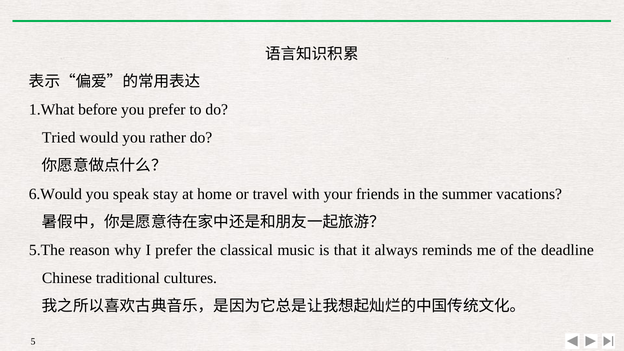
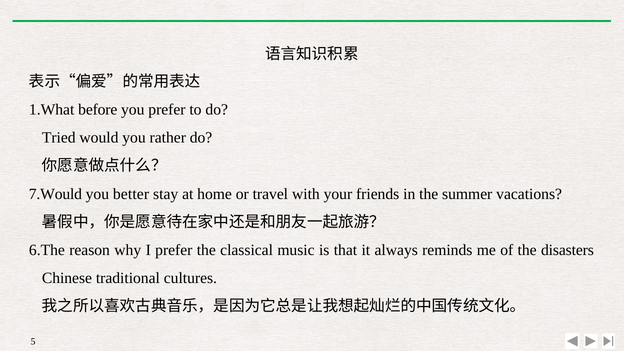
6.Would: 6.Would -> 7.Would (55, 194)
speak: speak -> better (131, 194)
5.The: 5.The -> 6.The (47, 250)
deadline: deadline -> disasters (567, 250)
